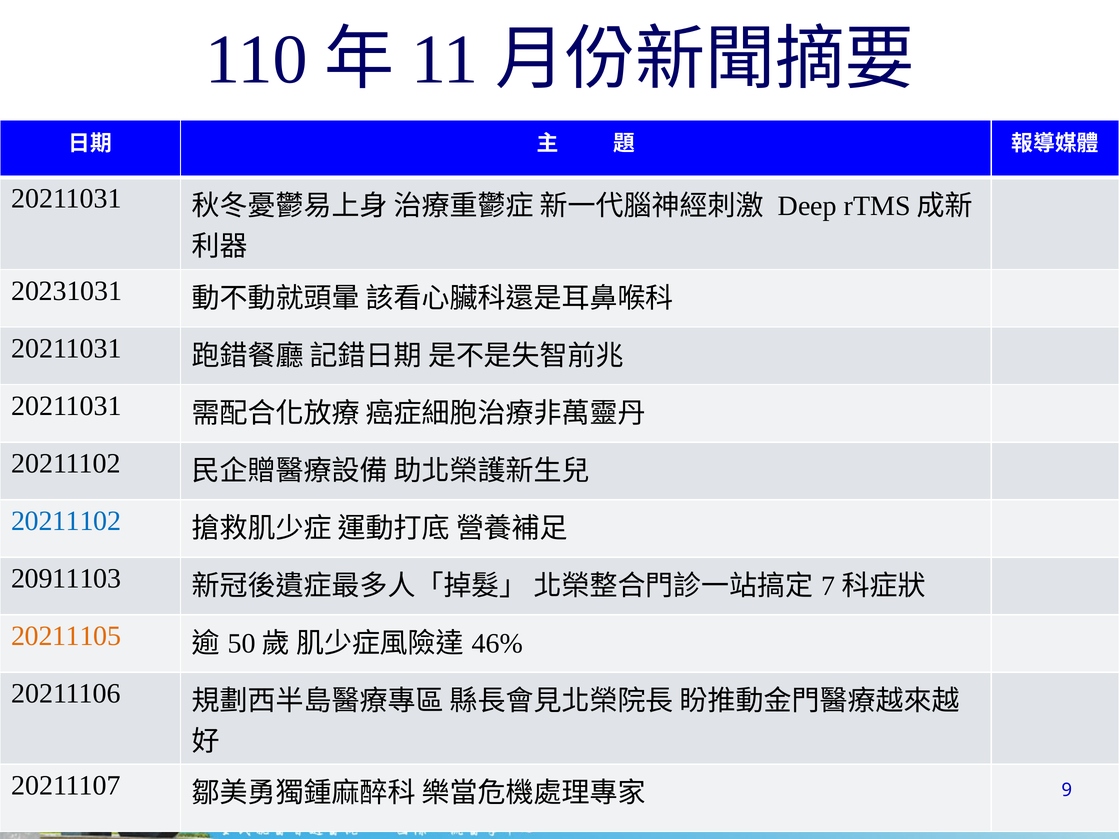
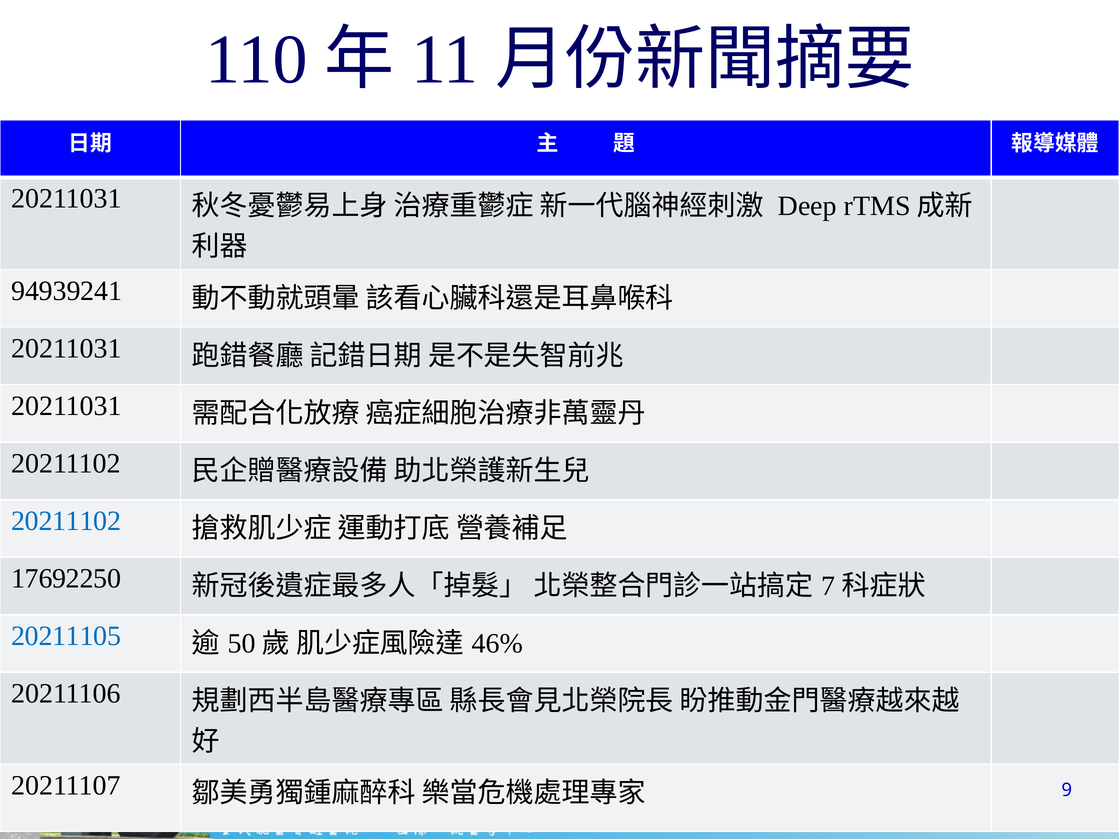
20231031: 20231031 -> 94939241 (67, 291)
20911103: 20911103 -> 17692250 (66, 579)
20211105 colour: orange -> blue (66, 636)
